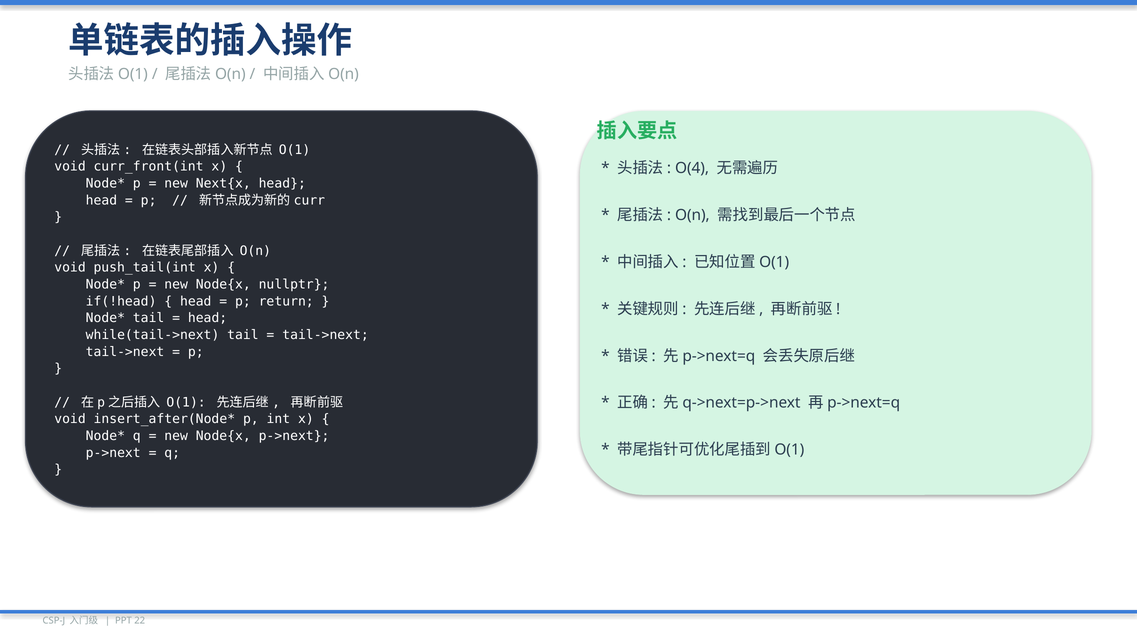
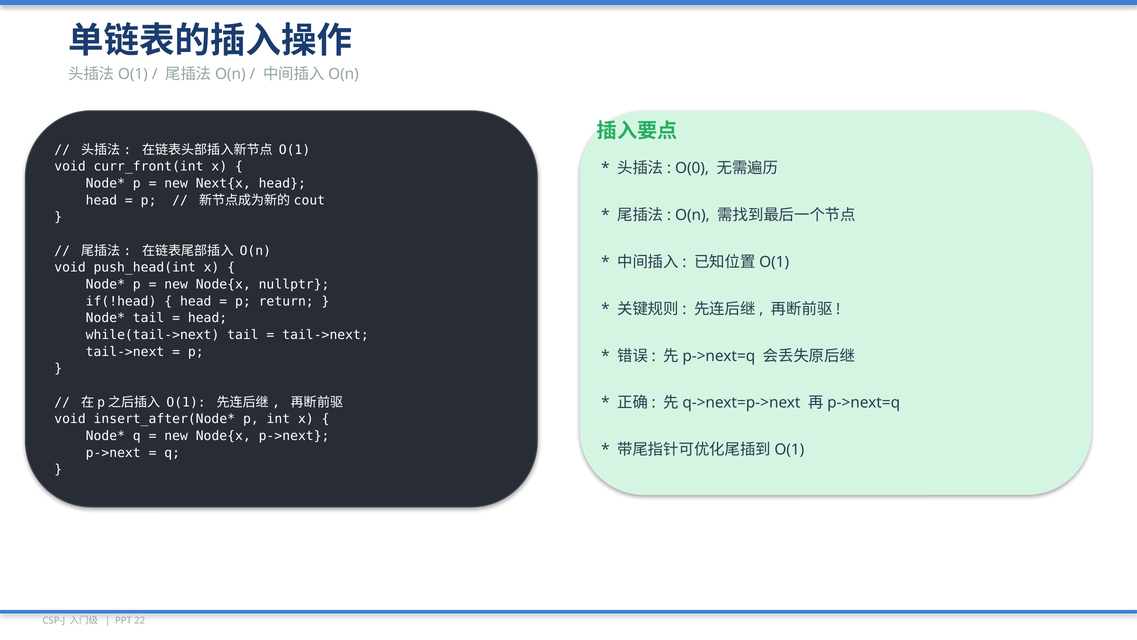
O(4: O(4 -> O(0 (692, 168)
curr: curr -> cout (309, 200)
push_tail(int: push_tail(int -> push_head(int (145, 267)
